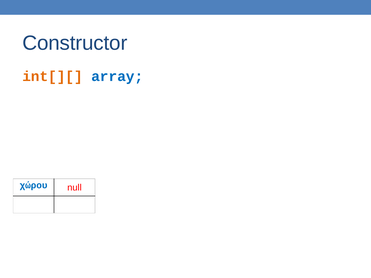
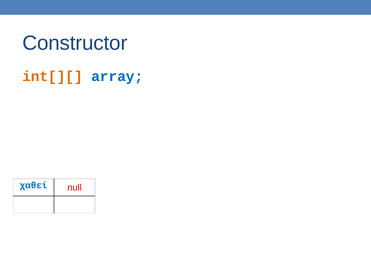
χώρου: χώρου -> χαθεί (34, 185)
